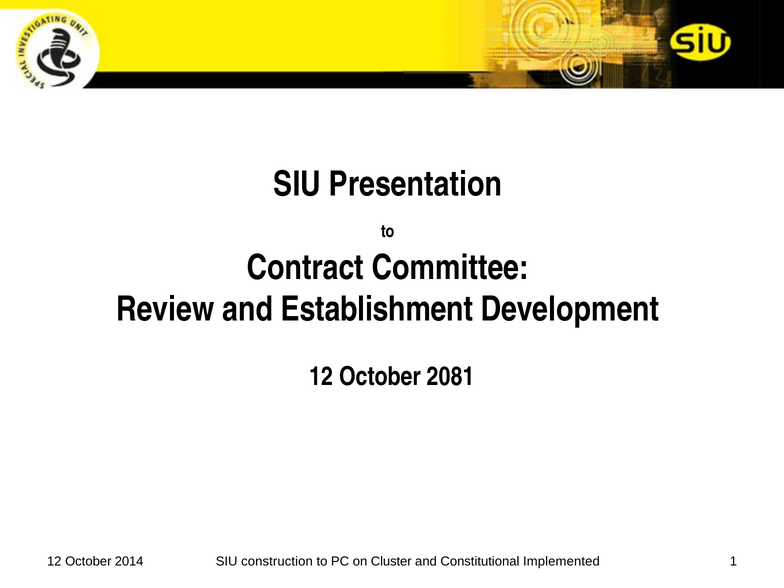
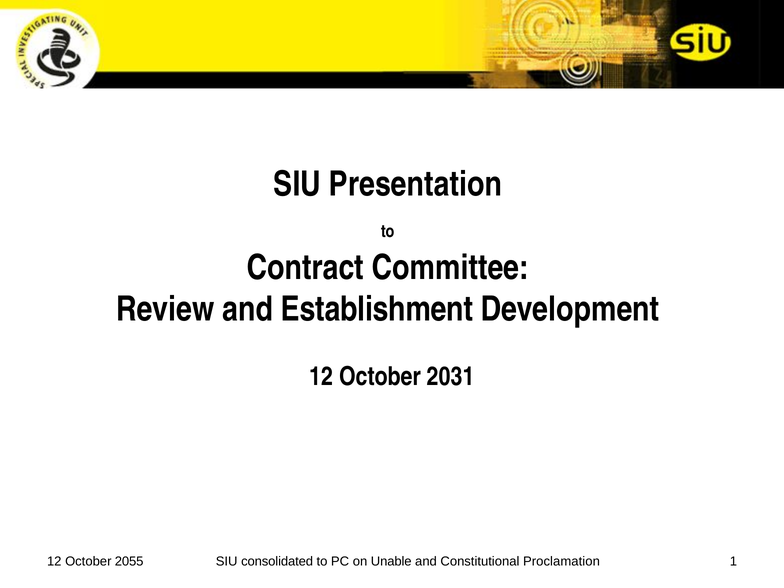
2081: 2081 -> 2031 (451, 377)
2014: 2014 -> 2055 (129, 562)
construction: construction -> consolidated (277, 562)
Cluster: Cluster -> Unable (391, 562)
Implemented: Implemented -> Proclamation (561, 562)
